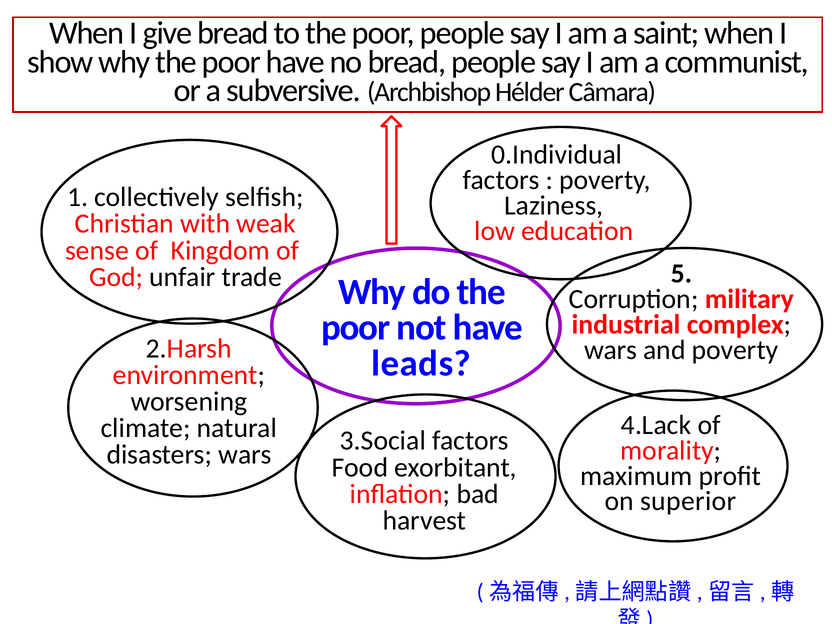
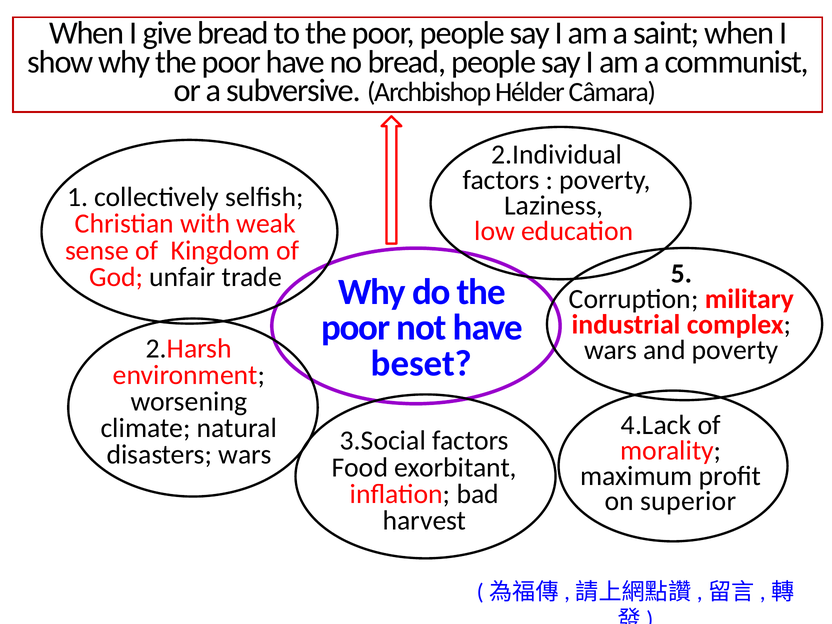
0.Individual: 0.Individual -> 2.Individual (557, 155)
leads: leads -> beset (421, 364)
